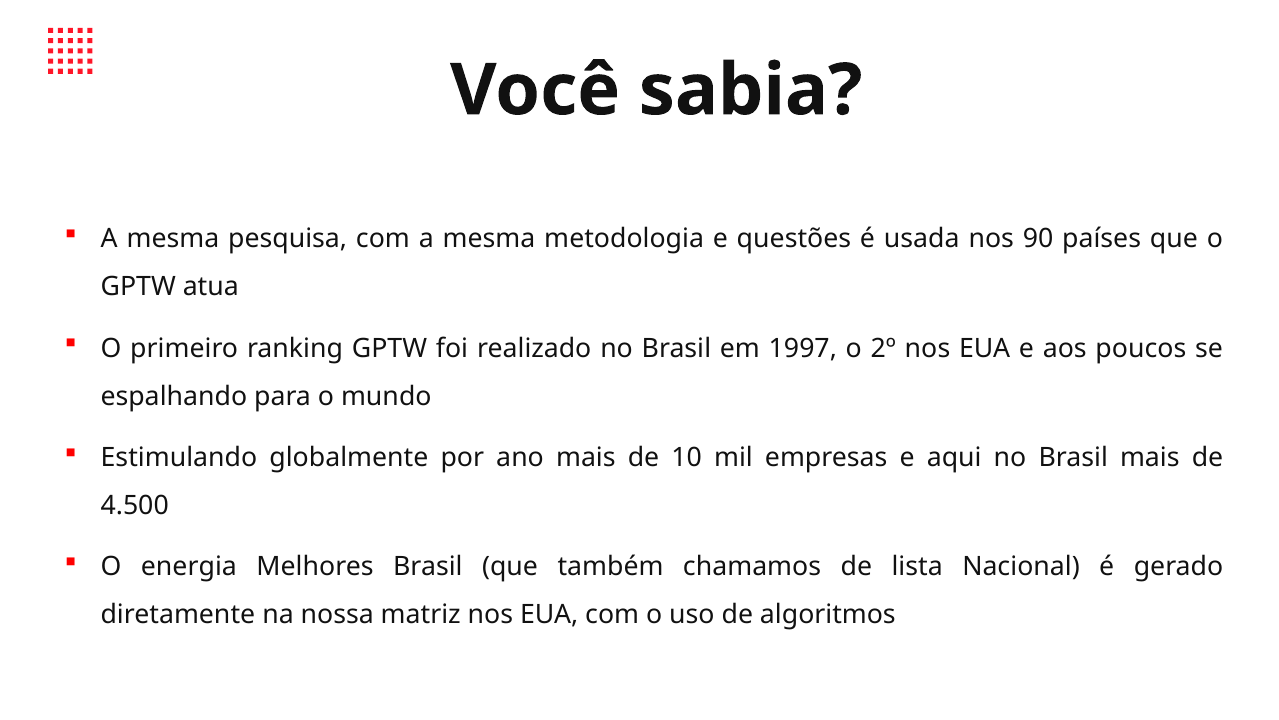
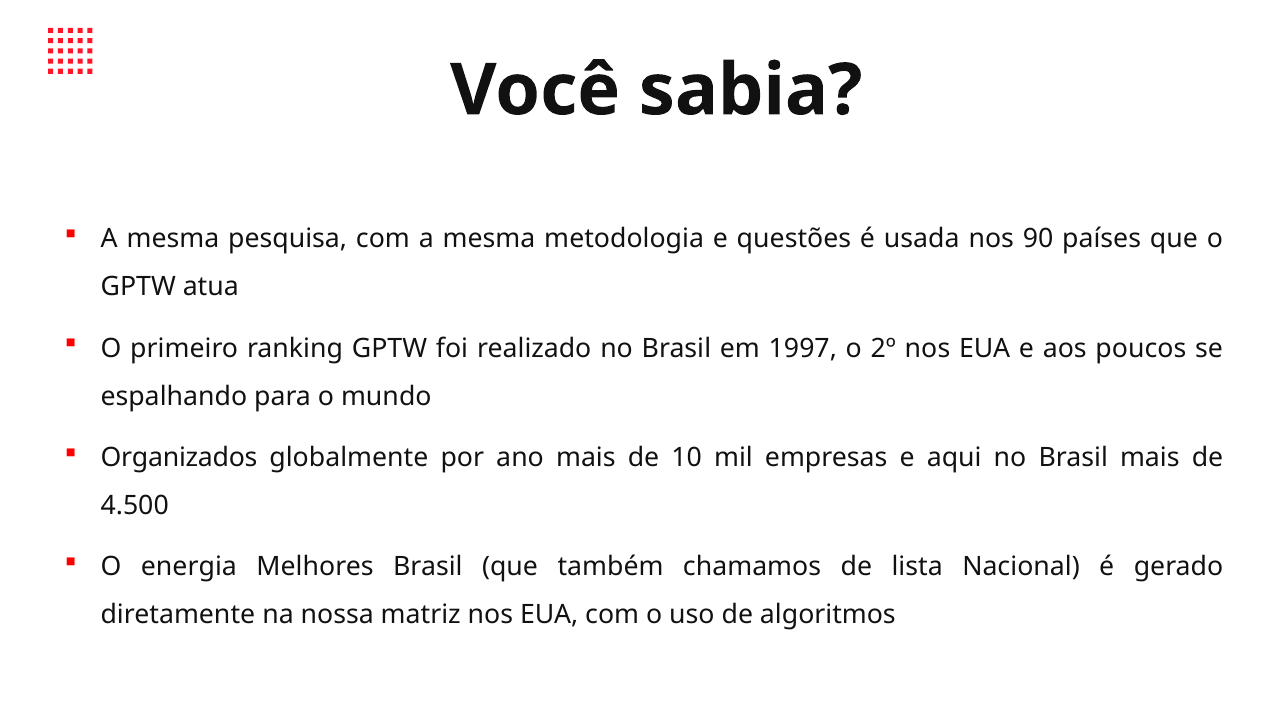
Estimulando: Estimulando -> Organizados (179, 457)
